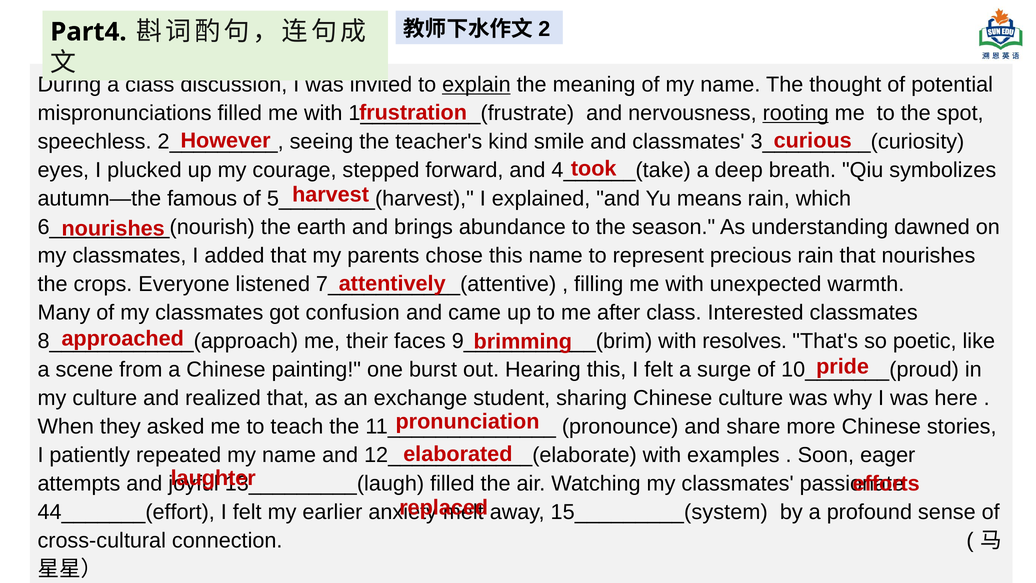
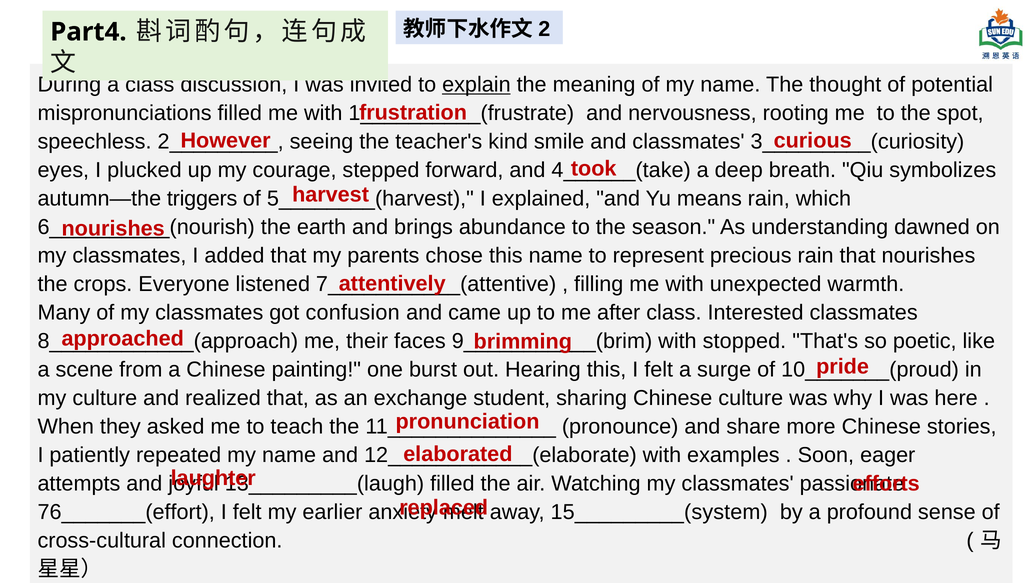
rooting underline: present -> none (796, 113)
famous: famous -> triggers (202, 199)
resolves: resolves -> stopped (744, 341)
44_______(effort: 44_______(effort -> 76_______(effort (126, 512)
